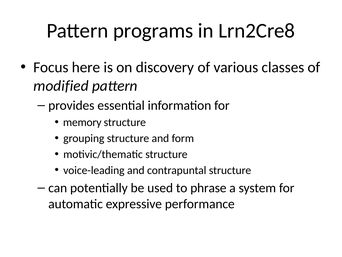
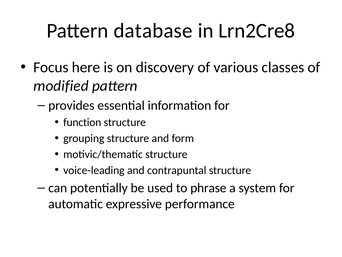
programs: programs -> database (153, 31)
memory: memory -> function (82, 122)
